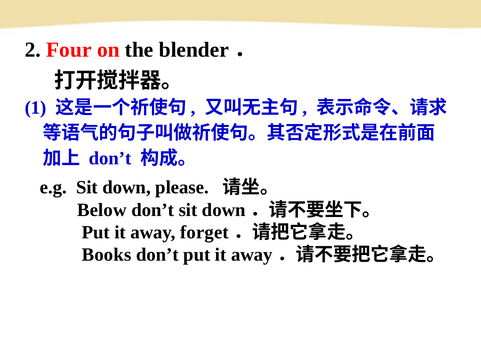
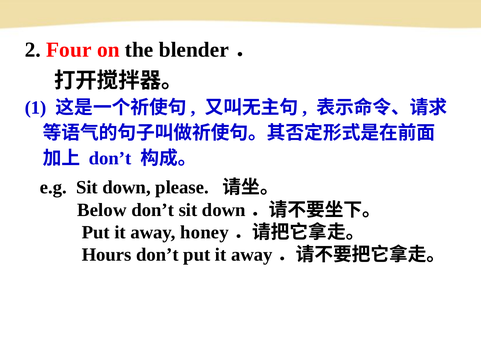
forget: forget -> honey (205, 232)
Books: Books -> Hours (107, 255)
